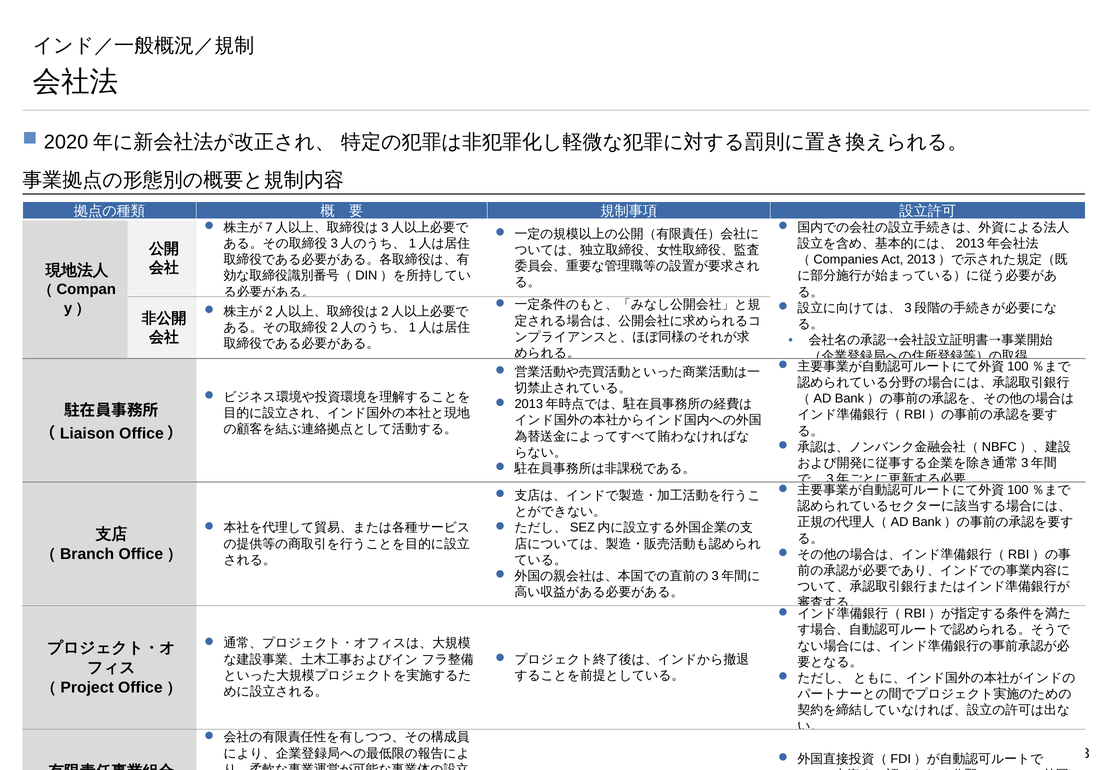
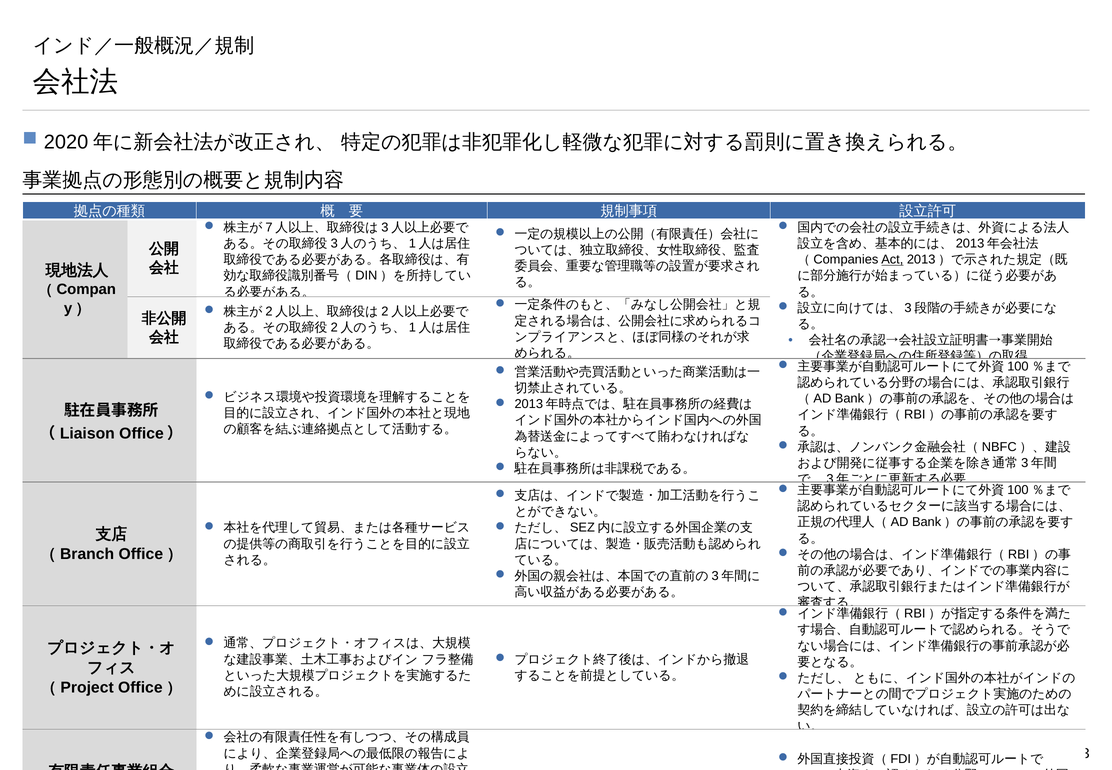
Act underline: none -> present (892, 260)
